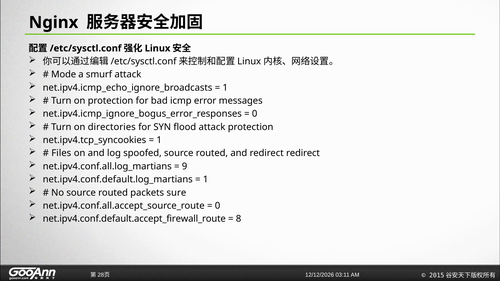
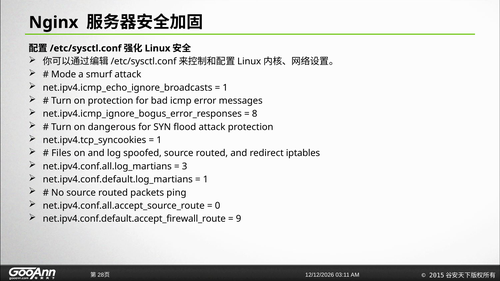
0: 0 -> 8 (255, 114)
directories: directories -> dangerous (112, 127)
redirect redirect: redirect -> iptables (303, 153)
9: 9 -> 3 (185, 166)
sure: sure -> ping (176, 193)
8: 8 -> 9 (239, 219)
